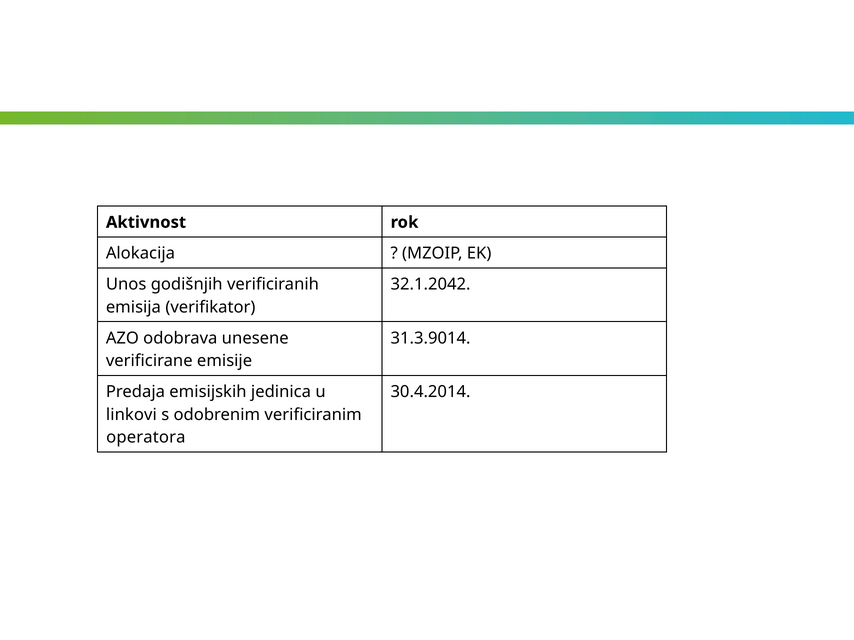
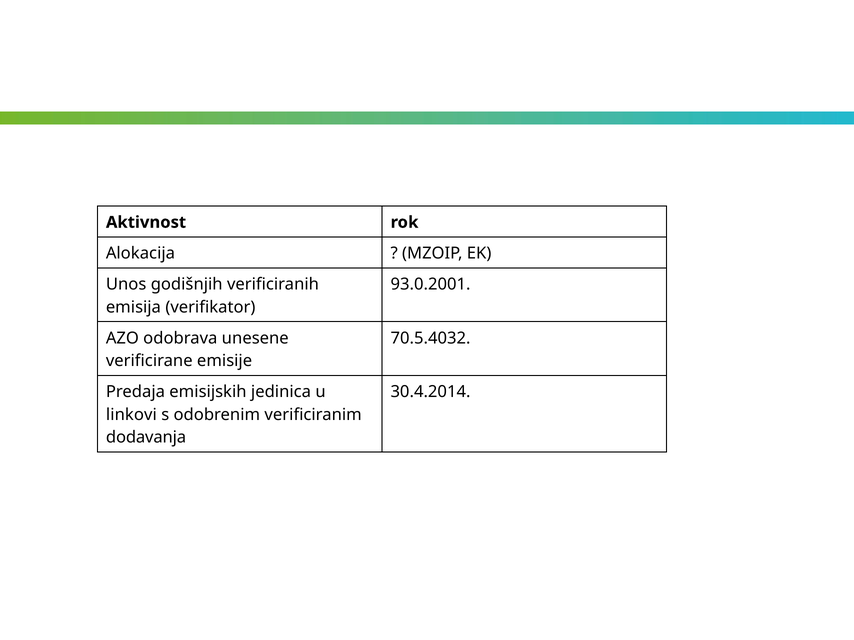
32.1.2042: 32.1.2042 -> 93.0.2001 (431, 285)
31.3.9014: 31.3.9014 -> 70.5.4032 (431, 339)
operatora: operatora -> dodavanja (146, 438)
